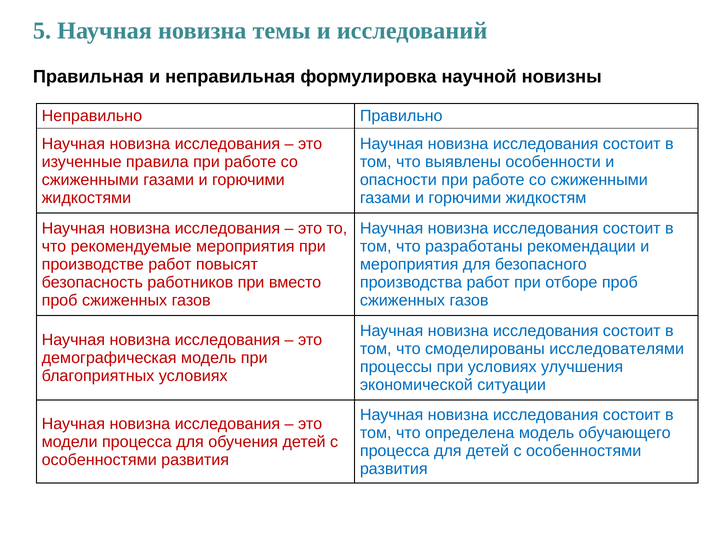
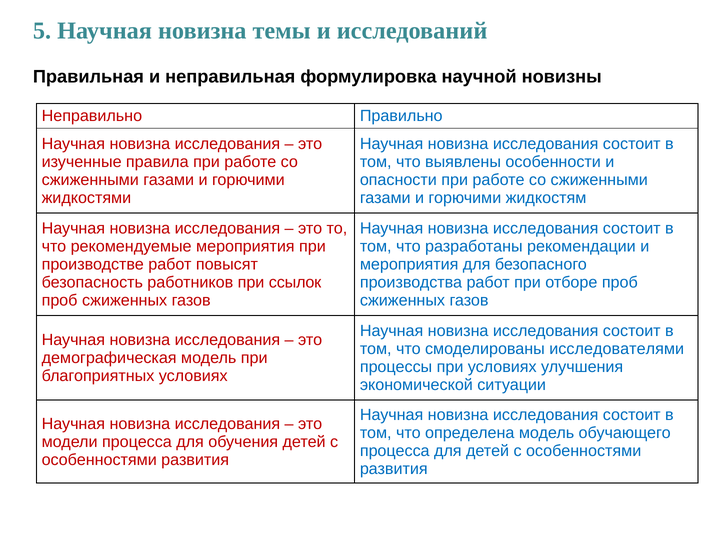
вместо: вместо -> ссылок (295, 282)
